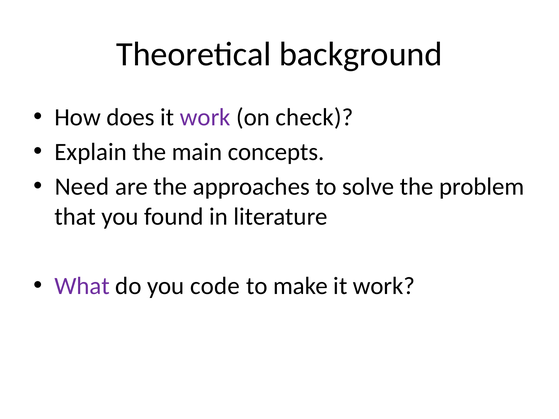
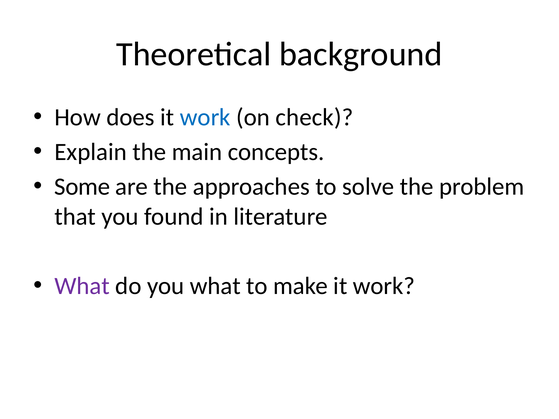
work colour: purple -> blue (205, 117)
Need: Need -> Some (82, 187)
you code: code -> what (215, 286)
